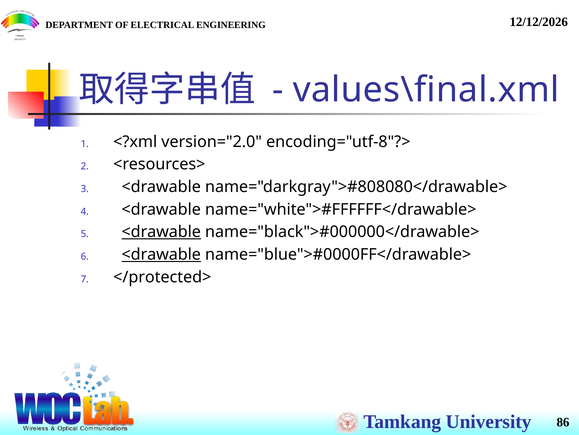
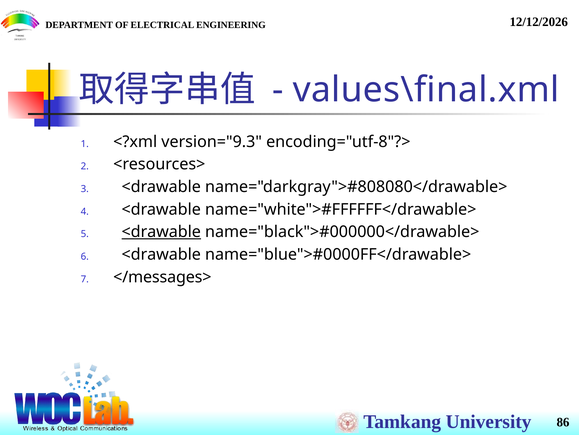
version="2.0: version="2.0 -> version="9.3 (212, 141)
<drawable underline: present -> none (161, 254)
</protected>: </protected> -> </messages> (162, 277)
